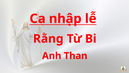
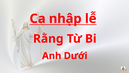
Than: Than -> Dưới (76, 56)
